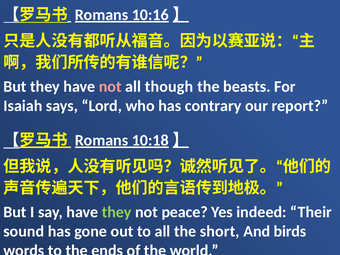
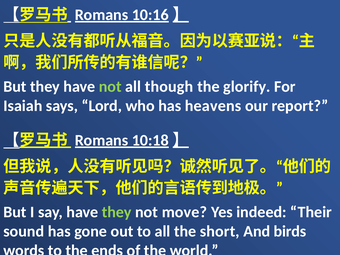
not colour: pink -> light green (110, 87)
beasts: beasts -> glorify (247, 87)
contrary: contrary -> heavens (213, 106)
peace: peace -> move (184, 212)
